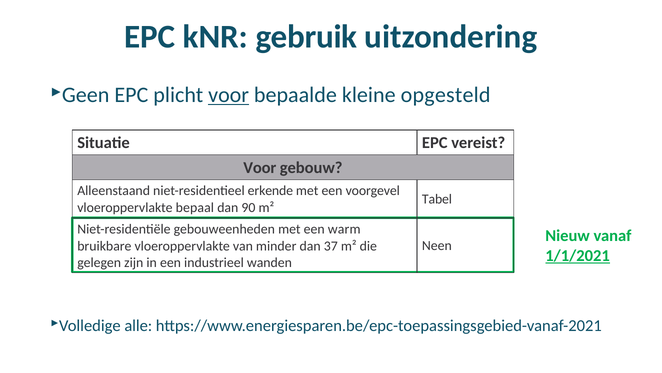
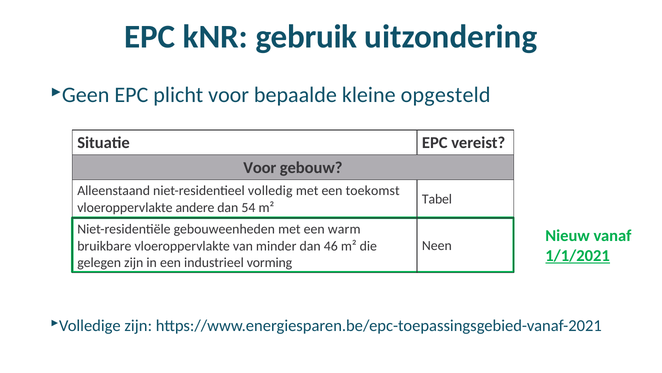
voor underline: present -> none (229, 95)
erkende: erkende -> volledig (270, 191)
voorgevel: voorgevel -> toekomst (373, 191)
bepaal: bepaal -> andere (195, 207)
90: 90 -> 54 (248, 207)
37: 37 -> 46 (331, 246)
wanden: wanden -> vorming (269, 262)
alle: alle -> zijn (138, 325)
